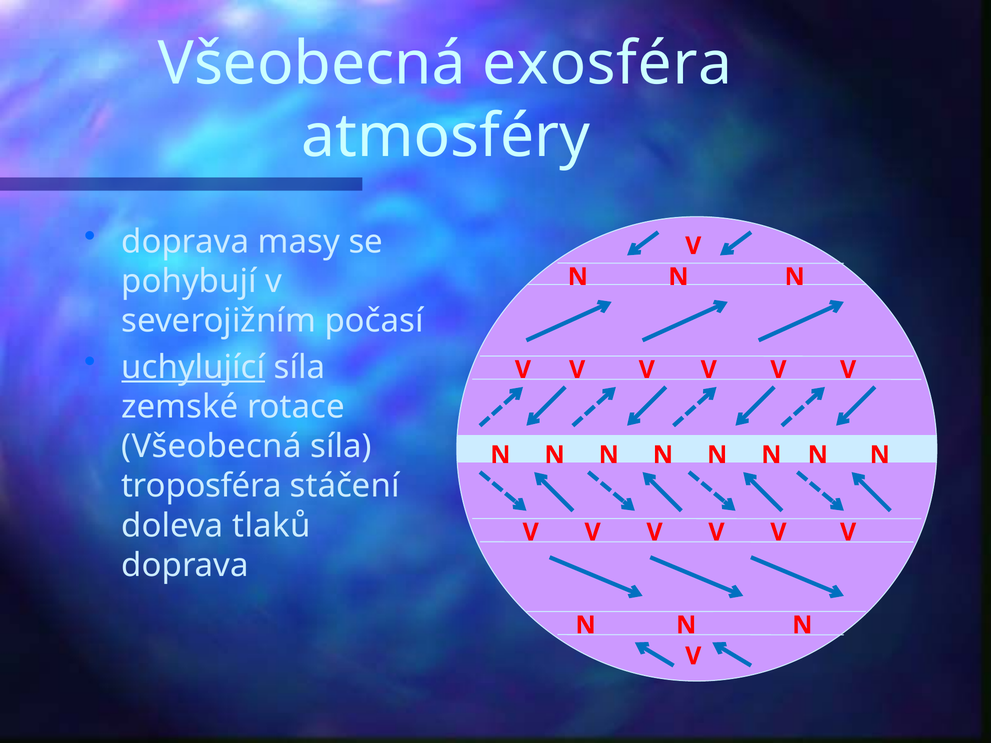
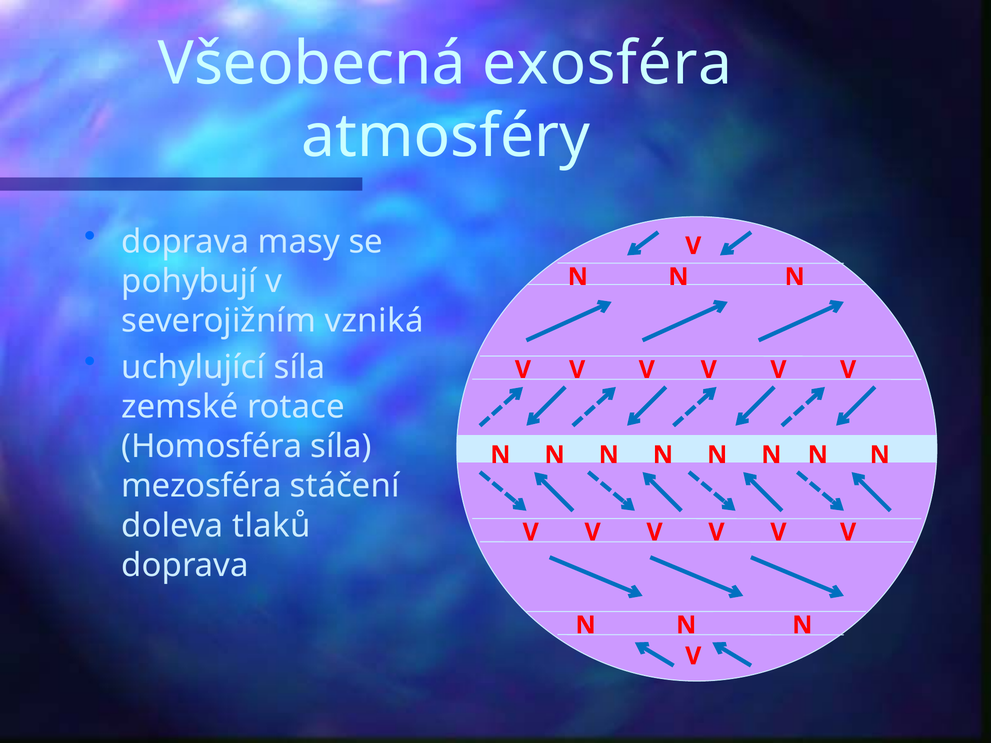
počasí: počasí -> vzniká (374, 321)
uchylující underline: present -> none (193, 367)
Všeobecná: Všeobecná -> Homosféra (212, 447)
troposféra: troposféra -> mezosféra (202, 486)
